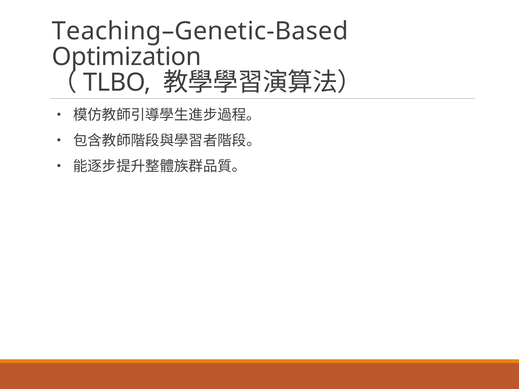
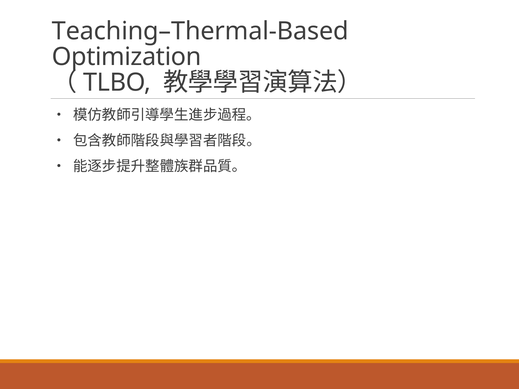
Teaching–Genetic-Based: Teaching–Genetic-Based -> Teaching–Thermal-Based (200, 31)
